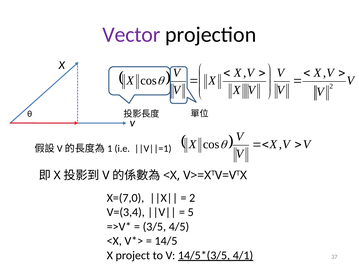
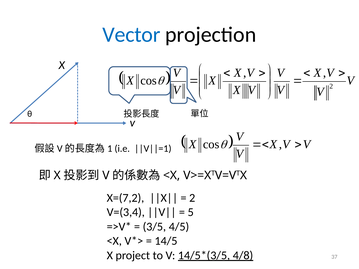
Vector colour: purple -> blue (131, 35)
X=(7,0: X=(7,0 -> X=(7,2 (125, 198)
4/1: 4/1 -> 4/8 (243, 256)
